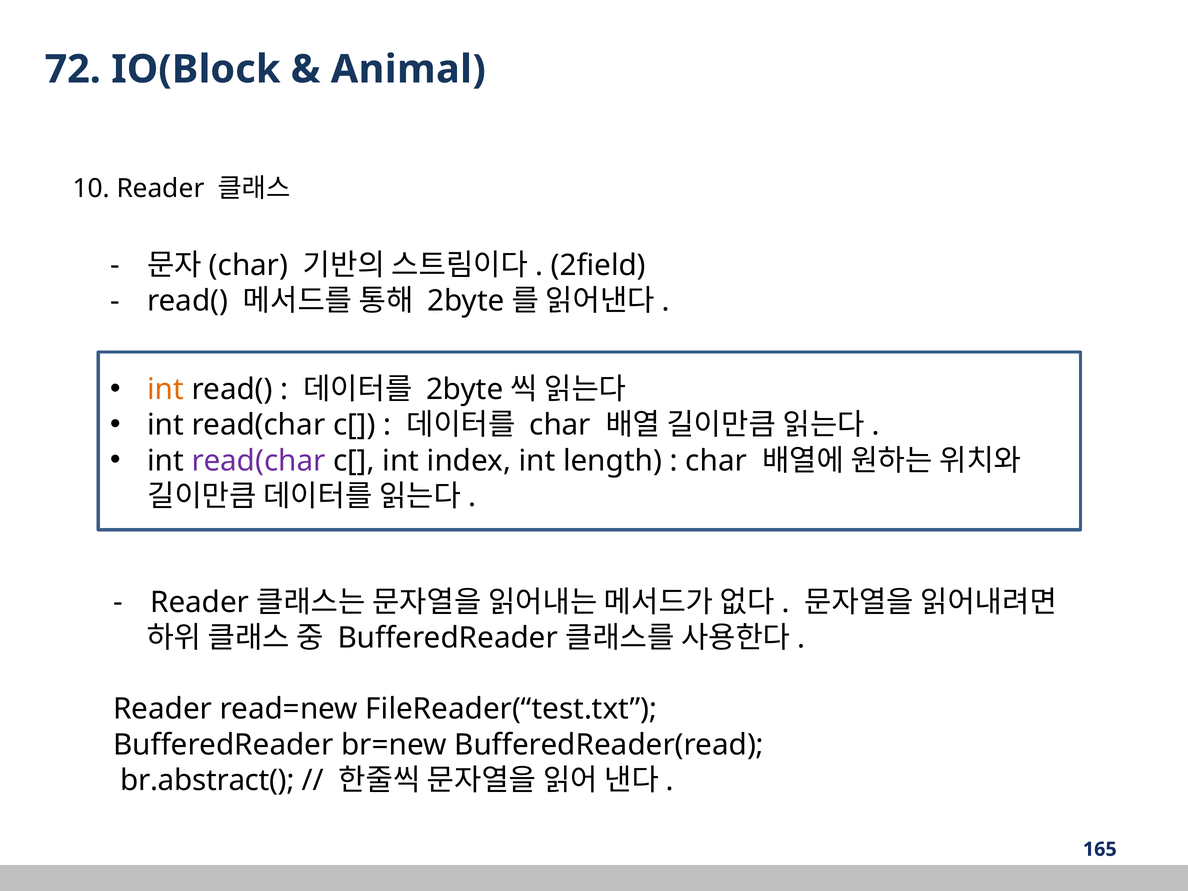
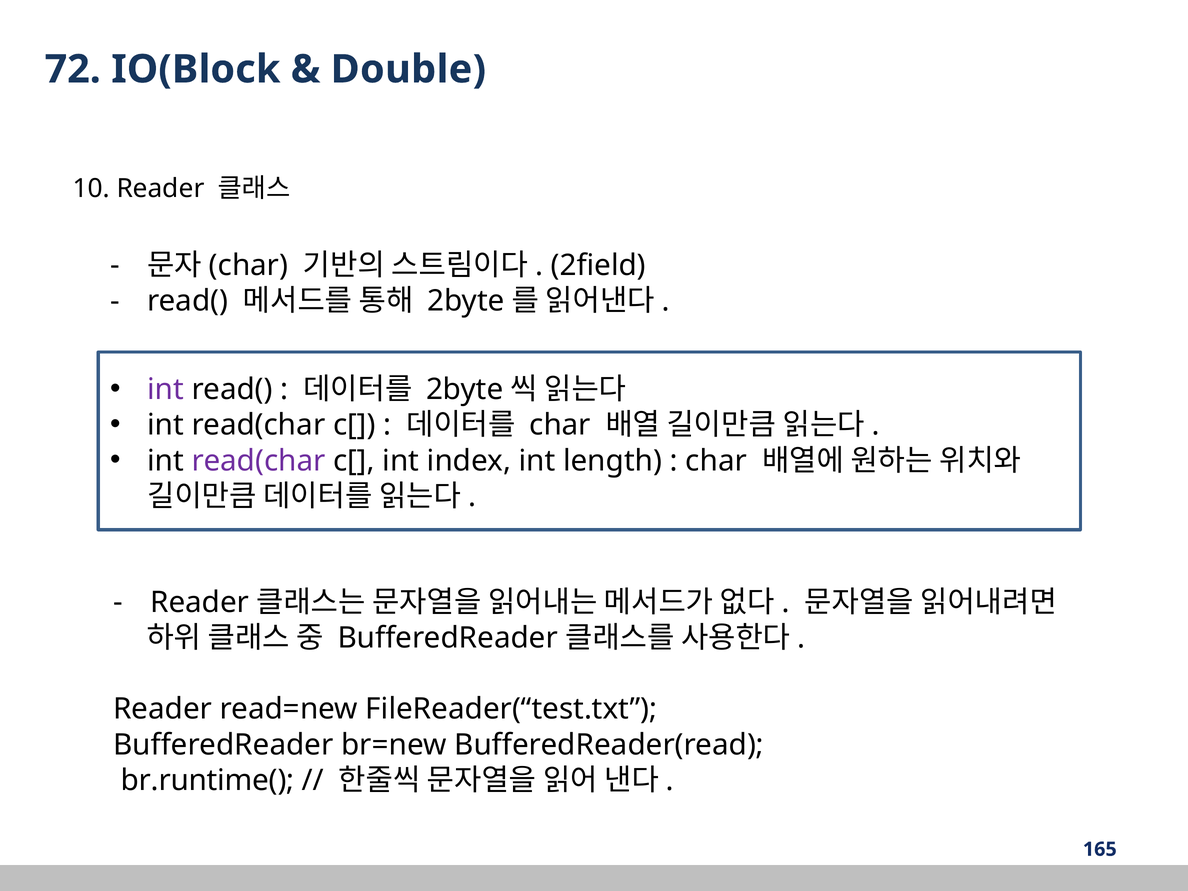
Animal: Animal -> Double (408, 69)
int colour: orange -> purple (166, 389)
br.abstract(: br.abstract( -> br.runtime( (207, 780)
